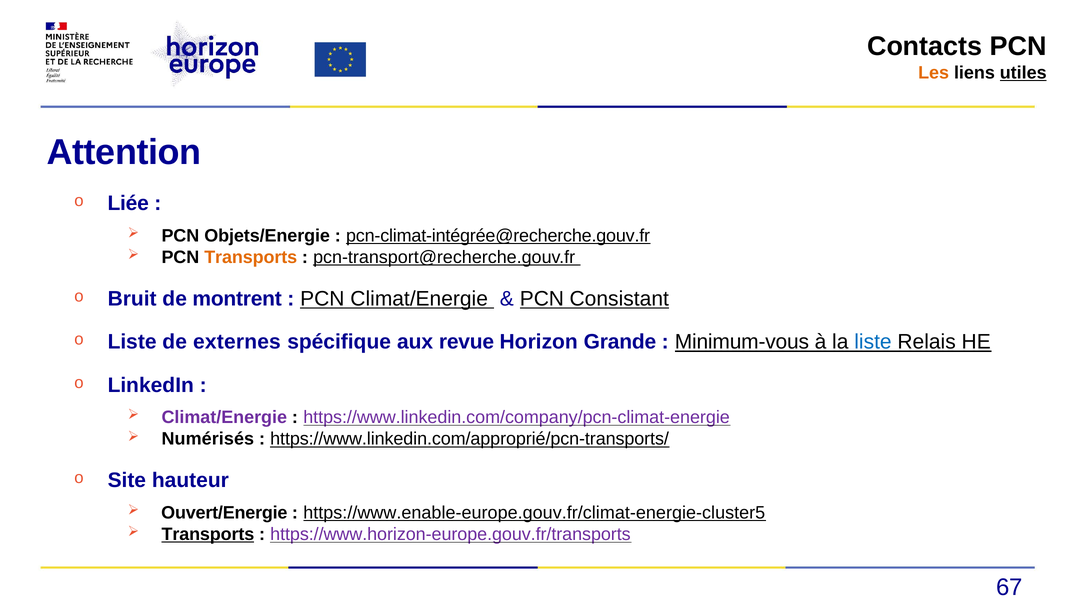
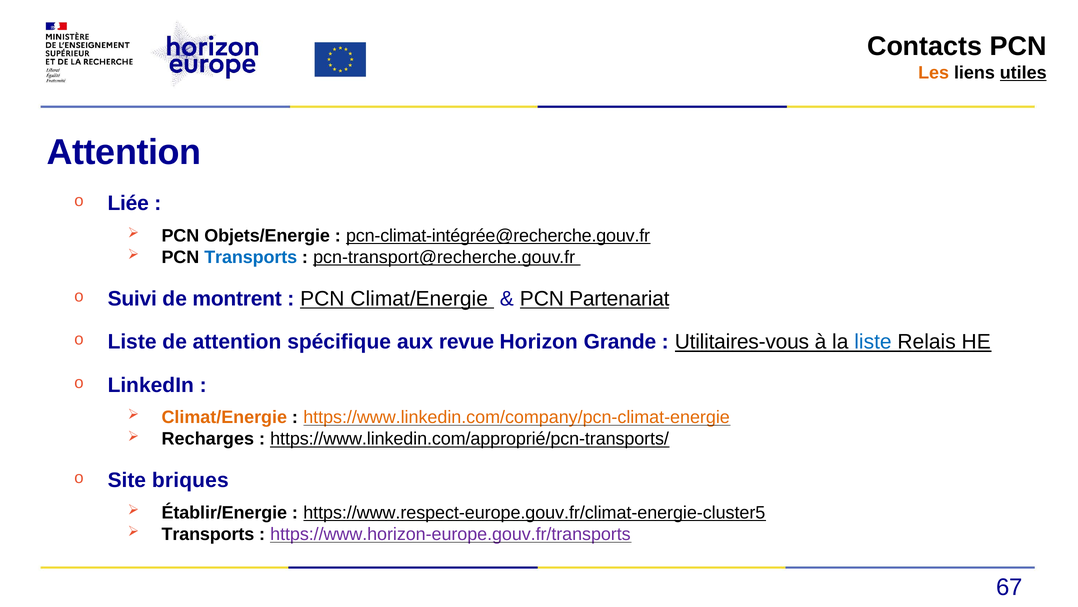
Transports colour: orange -> blue (251, 257)
Bruit: Bruit -> Suivi (132, 298)
Consistant: Consistant -> Partenariat (619, 298)
de externes: externes -> attention (237, 342)
Minimum-vous: Minimum-vous -> Utilitaires-vous (742, 342)
Climat/Energie colour: purple -> orange (224, 417)
https://www.linkedin.com/company/pcn-climat-energie colour: purple -> orange (517, 417)
Numérisés: Numérisés -> Recharges (208, 439)
hauteur: hauteur -> briques (190, 480)
Ouvert/Energie: Ouvert/Energie -> Établir/Energie (224, 512)
https://www.enable-europe.gouv.fr/climat-energie-cluster5: https://www.enable-europe.gouv.fr/climat-energie-cluster5 -> https://www.respect-europe.gouv.fr/climat-energie-cluster5 (534, 512)
Transports underline: present -> none (208, 534)
